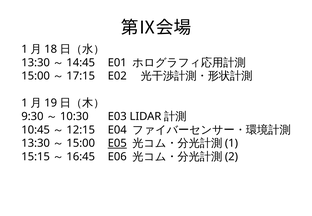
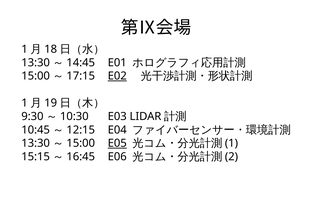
E02 underline: none -> present (117, 76)
